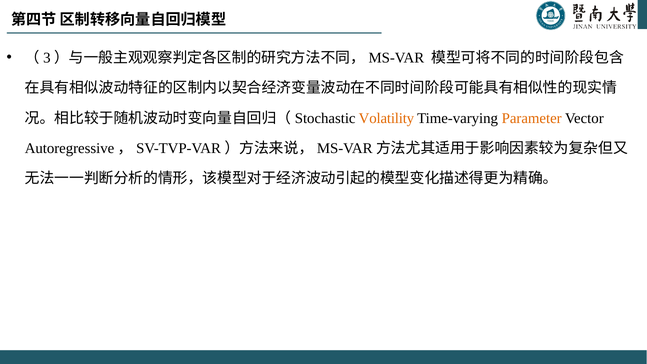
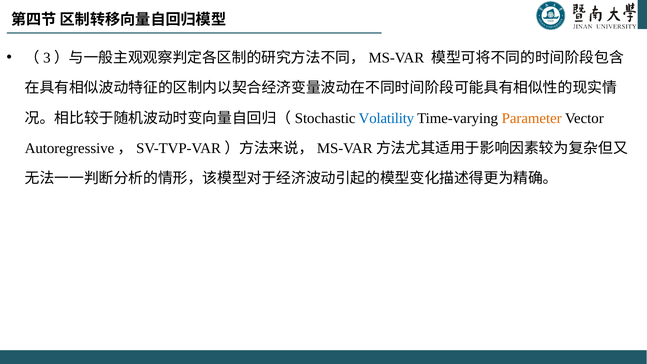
Volatility colour: orange -> blue (386, 118)
